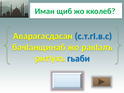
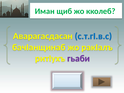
гьаби colour: blue -> purple (79, 58)
